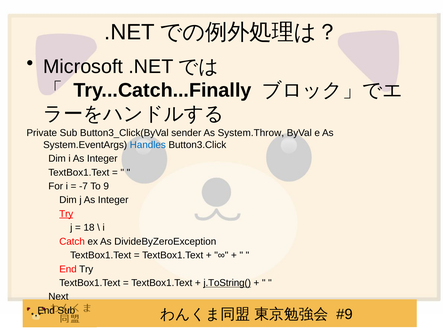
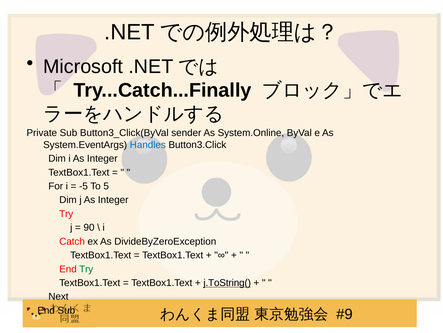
System.Throw: System.Throw -> System.Online (251, 133)
-7: -7 -> -5 (83, 186)
9: 9 -> 5 (106, 186)
Try underline: present -> none (66, 213)
18: 18 -> 90 (89, 227)
Try colour: black -> green (86, 268)
